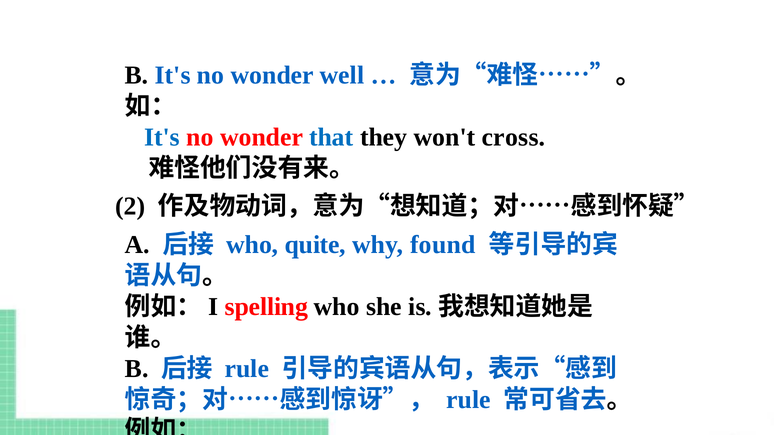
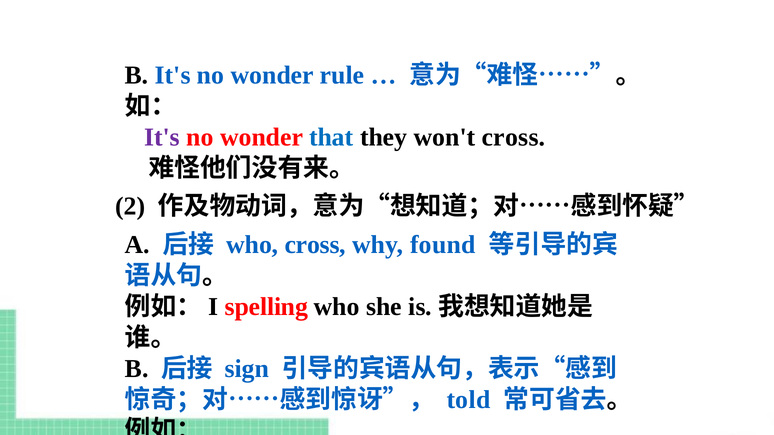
well: well -> rule (342, 75)
It's colour: blue -> purple (162, 137)
who quite: quite -> cross (315, 245)
rule: rule -> sign (247, 369)
rule: rule -> told (468, 400)
